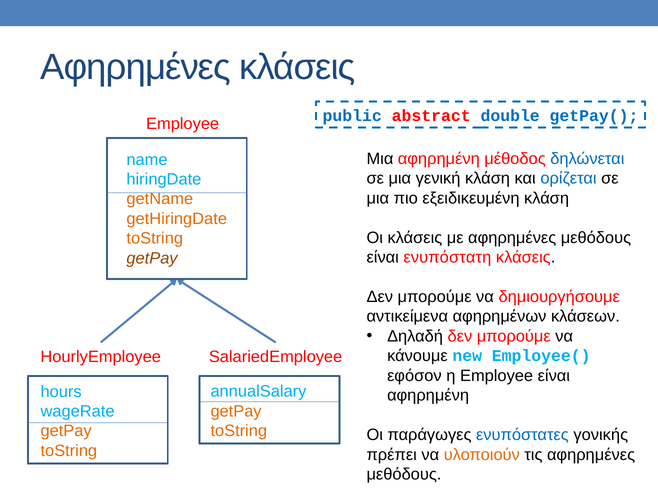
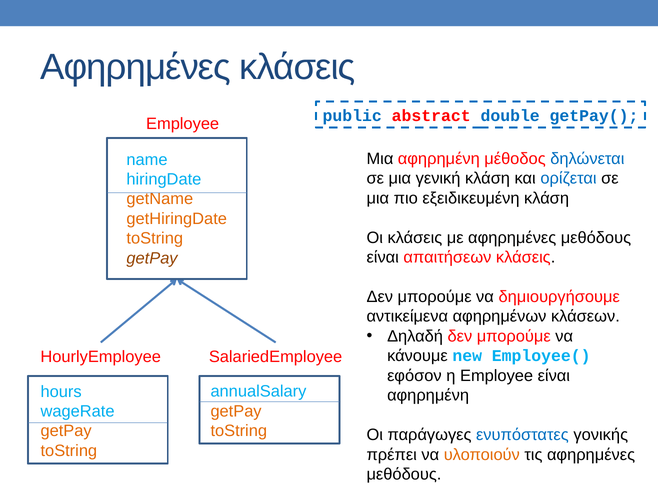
ενυπόστατη: ενυπόστατη -> απαιτήσεων (447, 258)
